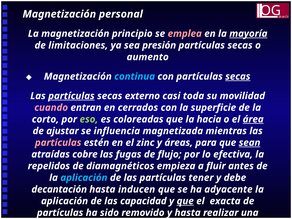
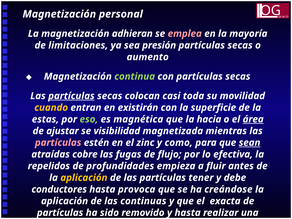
principio: principio -> adhieran (132, 34)
mayoría underline: present -> none (248, 34)
continua colour: light blue -> light green (135, 76)
secas underline: present -> none (238, 76)
externo: externo -> colocan (142, 96)
cuando colour: pink -> yellow (51, 108)
cerrados: cerrados -> existirán (138, 108)
corto: corto -> estas (45, 119)
coloreadas: coloreadas -> magnética (138, 119)
influencia: influencia -> visibilidad (117, 131)
áreas: áreas -> como (179, 143)
diamagnéticos: diamagnéticos -> profundidades (120, 166)
aplicación colour: light blue -> yellow (84, 178)
decantación: decantación -> conductores (59, 189)
inducen: inducen -> provoca (137, 189)
adyacente: adyacente -> creándose (228, 189)
capacidad: capacidad -> continuas (143, 201)
que underline: present -> none (185, 201)
